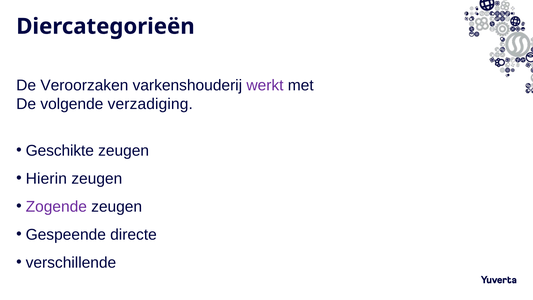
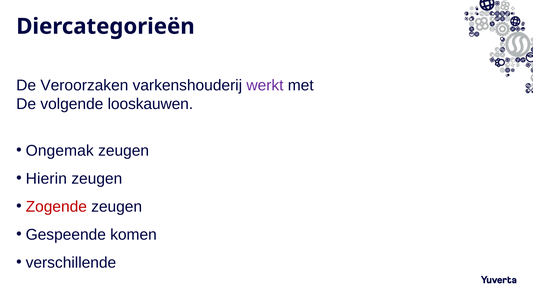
verzadiging: verzadiging -> looskauwen (150, 104)
Geschikte: Geschikte -> Ongemak (60, 150)
Zogende colour: purple -> red (56, 206)
directe: directe -> komen (133, 234)
